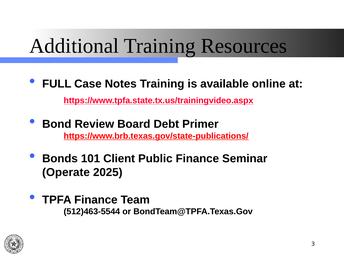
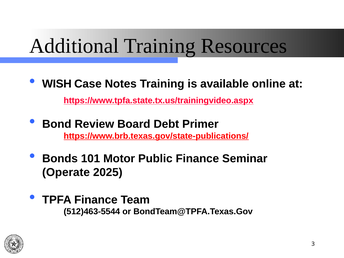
FULL: FULL -> WISH (57, 84)
Client: Client -> Motor (119, 158)
